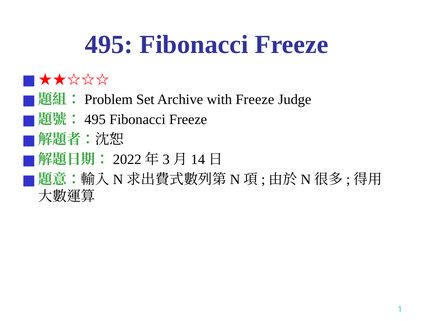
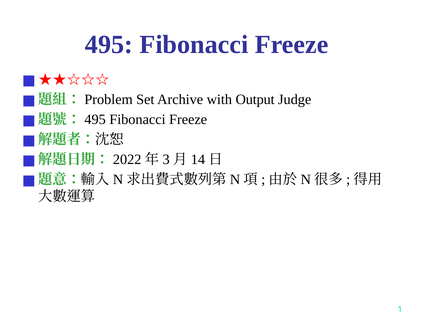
with Freeze: Freeze -> Output (255, 99)
